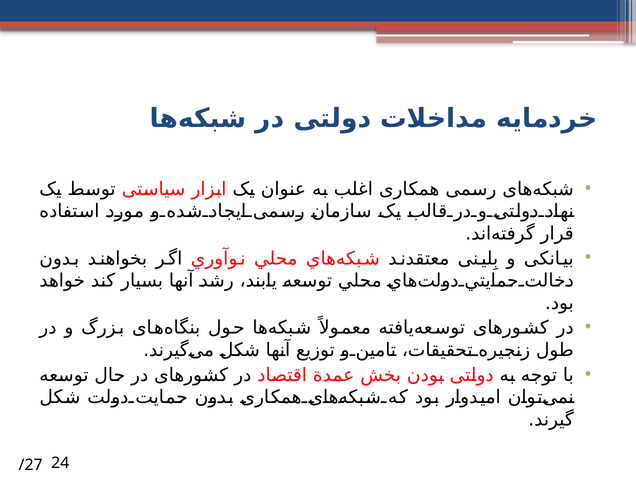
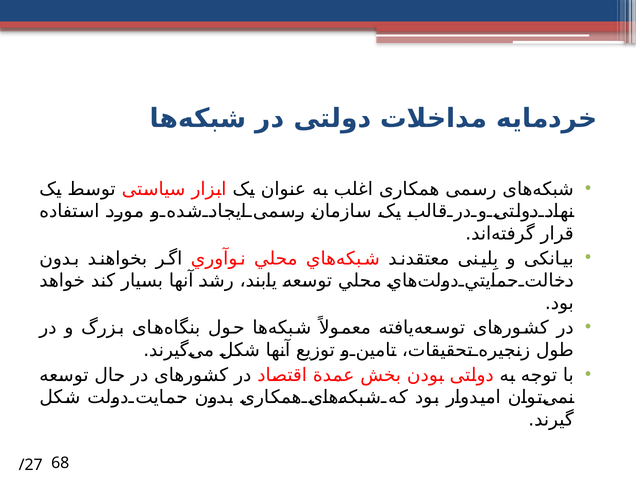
24: 24 -> 68 (60, 463)
